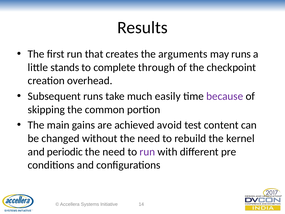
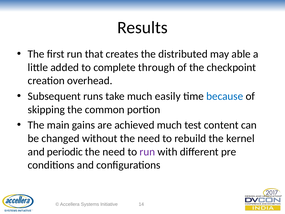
arguments: arguments -> distributed (183, 54)
may runs: runs -> able (241, 54)
stands: stands -> added (65, 67)
because colour: purple -> blue (225, 96)
achieved avoid: avoid -> much (169, 125)
